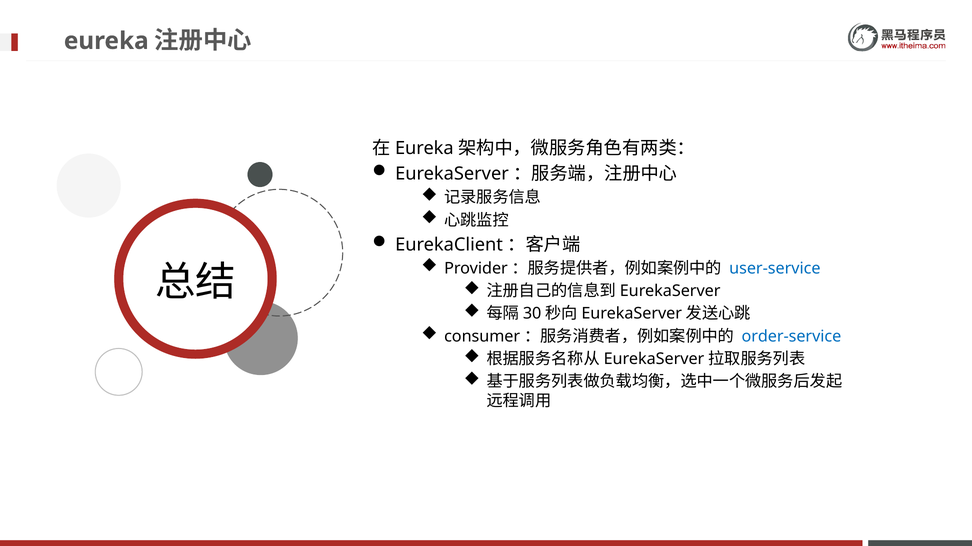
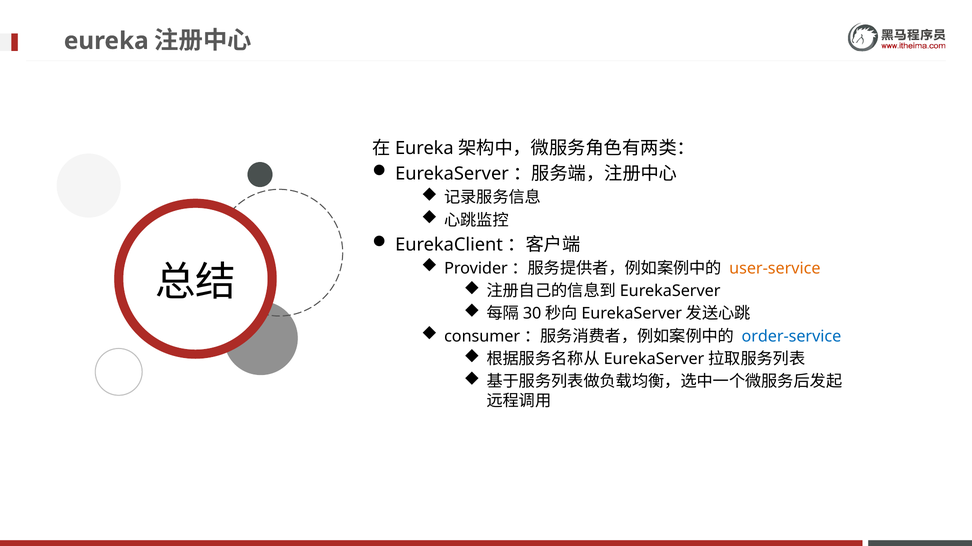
user-service colour: blue -> orange (775, 269)
